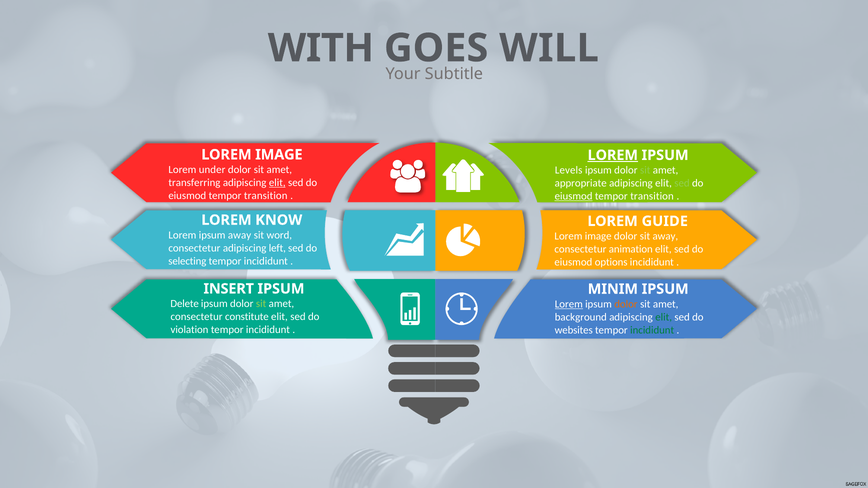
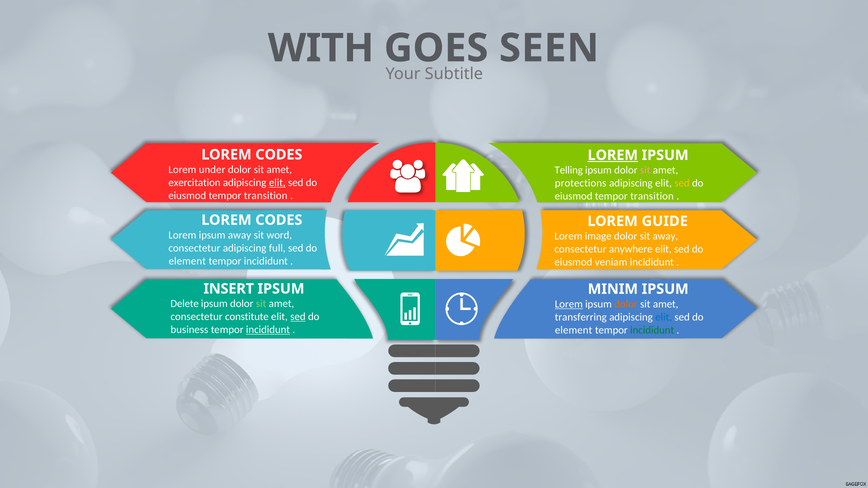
WILL: WILL -> SEEN (549, 48)
IMAGE: IMAGE -> CODES (279, 155)
Levels: Levels -> Telling (569, 170)
sit colour: light green -> pink (645, 170)
transferring: transferring -> exercitation (194, 183)
appropriate: appropriate -> protections (581, 183)
sed colour: light green -> yellow (682, 183)
eiusmod underline: present -> none (574, 196)
KNOW: KNOW -> CODES (279, 220)
left: left -> full (277, 248)
animation: animation -> anywhere (631, 249)
selecting: selecting -> element (187, 261)
options: options -> veniam (611, 262)
sed underline: none -> present (298, 317)
background: background -> transferring (581, 317)
elit colour: green -> blue (664, 317)
violation: violation -> business (189, 330)
incididunt underline: none -> present (268, 330)
websites: websites -> element (574, 330)
